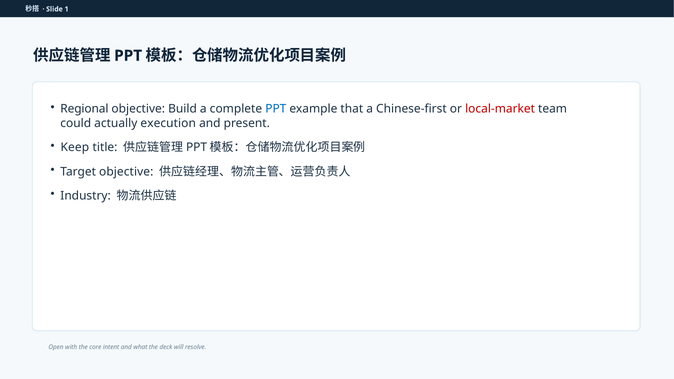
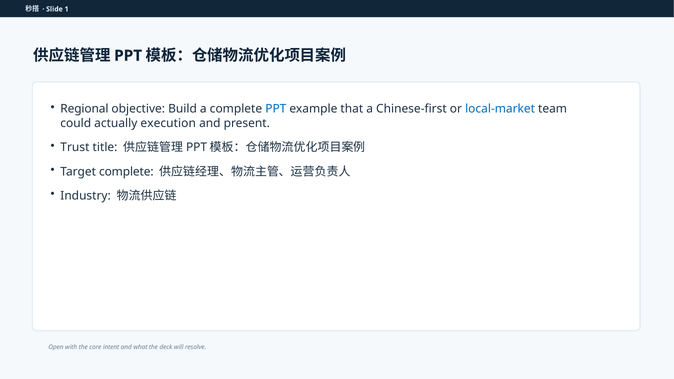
local-market colour: red -> blue (500, 109)
Keep: Keep -> Trust (75, 148)
Target objective: objective -> complete (126, 172)
